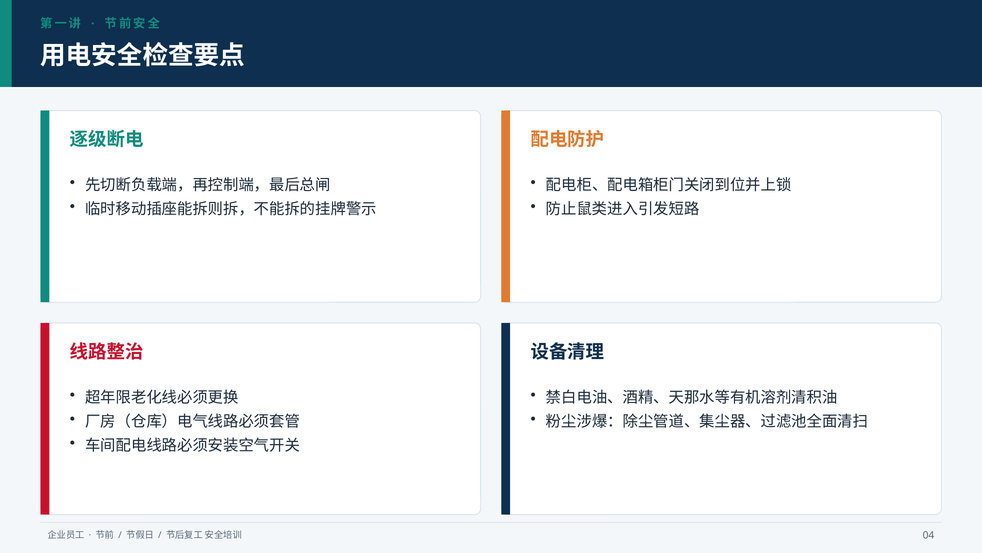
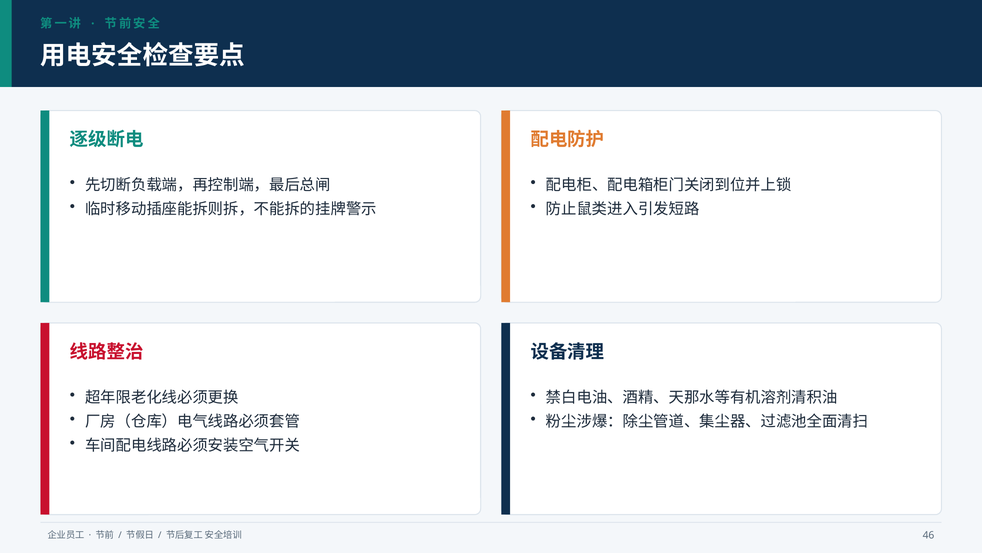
04: 04 -> 46 (928, 535)
